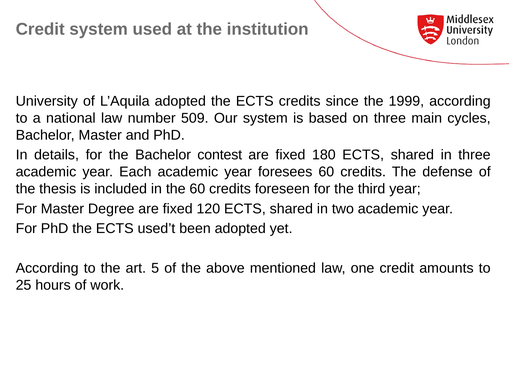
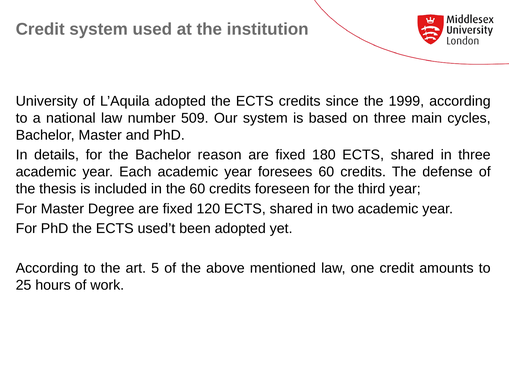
contest: contest -> reason (220, 155)
